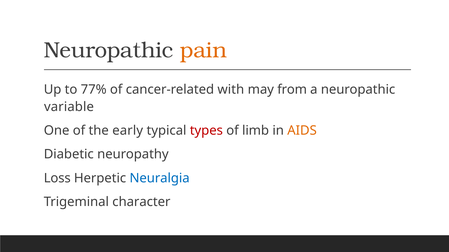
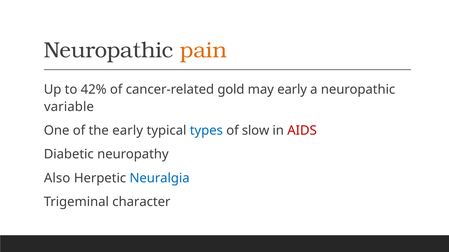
77%: 77% -> 42% (94, 90)
with: with -> gold (231, 90)
may from: from -> early (292, 90)
types colour: red -> blue (206, 131)
limb: limb -> slow (256, 131)
AIDS colour: orange -> red (302, 131)
Loss: Loss -> Also (57, 178)
